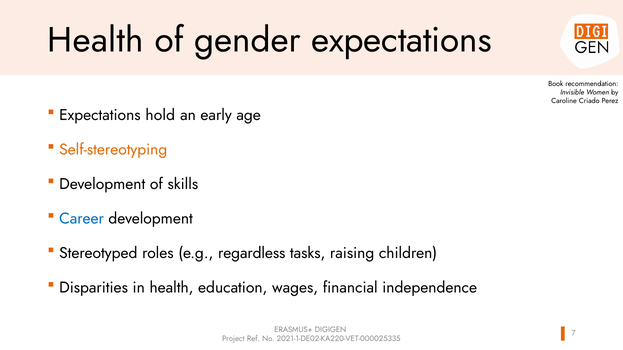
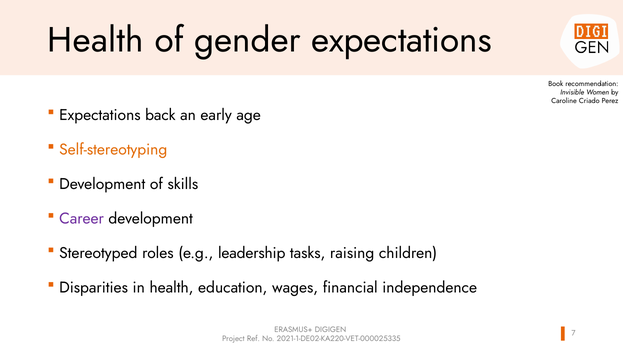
hold: hold -> back (160, 115)
Career colour: blue -> purple (82, 219)
regardless: regardless -> leadership (252, 254)
